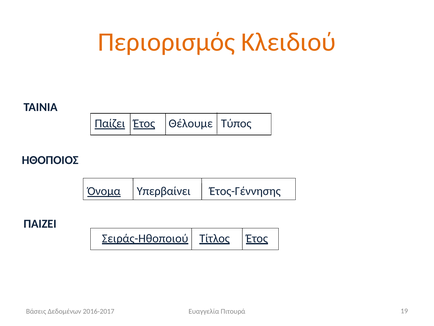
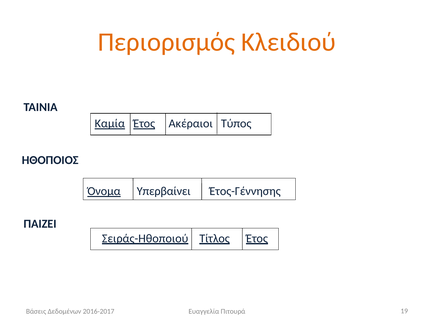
Παίζει: Παίζει -> Καμία (110, 123)
Θέλουμε: Θέλουμε -> Ακέραιοι (191, 123)
